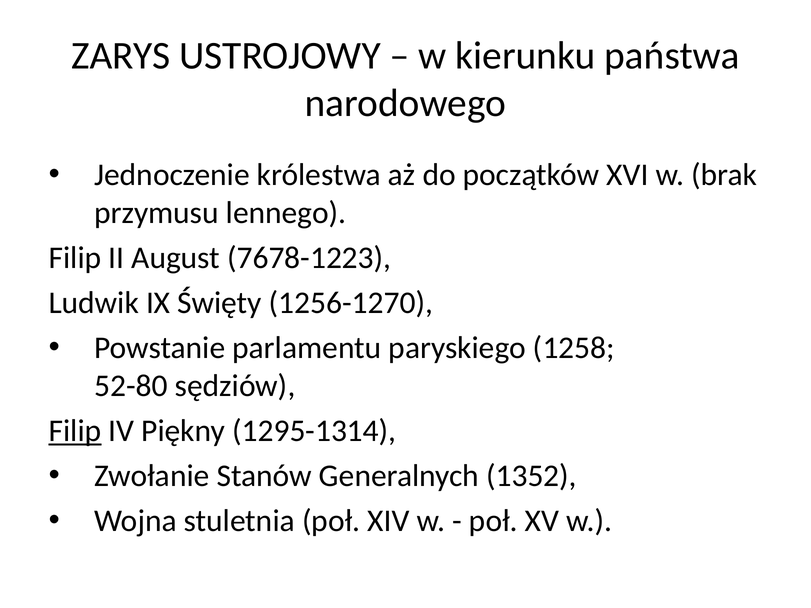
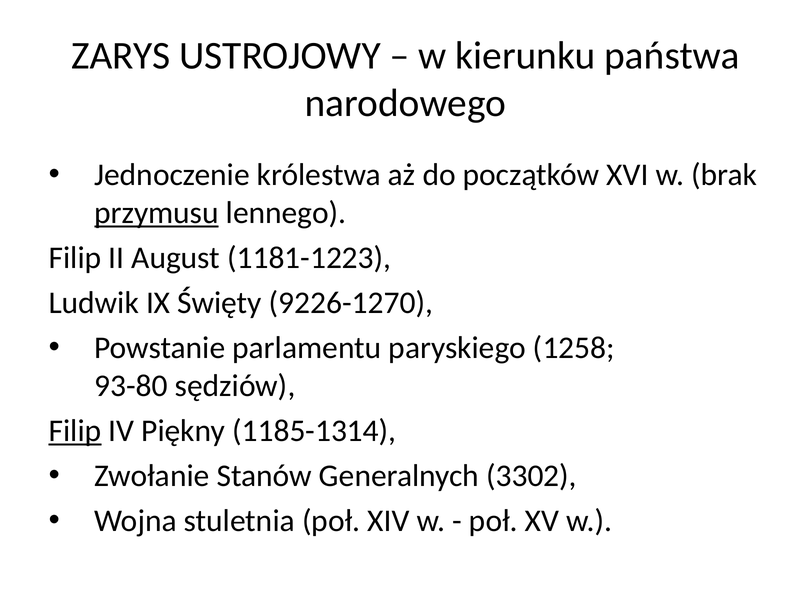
przymusu underline: none -> present (157, 213)
7678-1223: 7678-1223 -> 1181-1223 (309, 258)
1256-1270: 1256-1270 -> 9226-1270 (351, 303)
52-80: 52-80 -> 93-80 (131, 386)
1295-1314: 1295-1314 -> 1185-1314 (314, 431)
1352: 1352 -> 3302 (531, 476)
